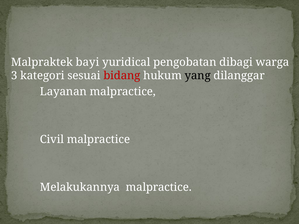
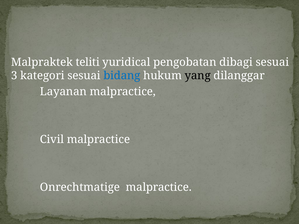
bayi: bayi -> teliti (88, 62)
dibagi warga: warga -> sesuai (272, 62)
bidang colour: red -> blue (122, 76)
Melakukannya: Melakukannya -> Onrechtmatige (80, 187)
